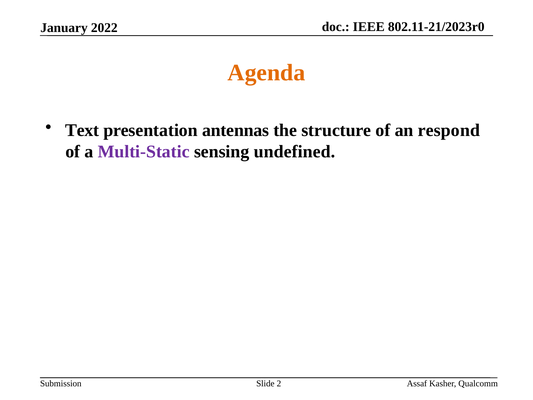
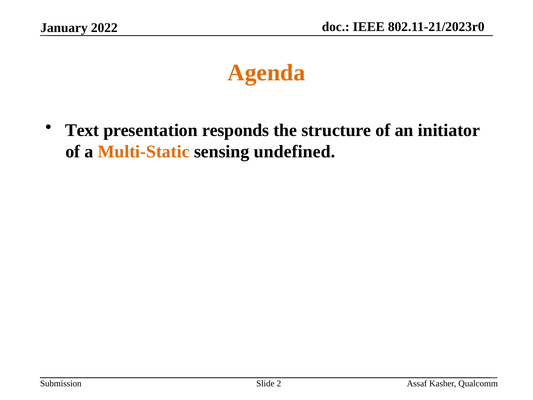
antennas: antennas -> responds (236, 130)
respond: respond -> initiator (449, 130)
Multi-Static colour: purple -> orange (144, 151)
